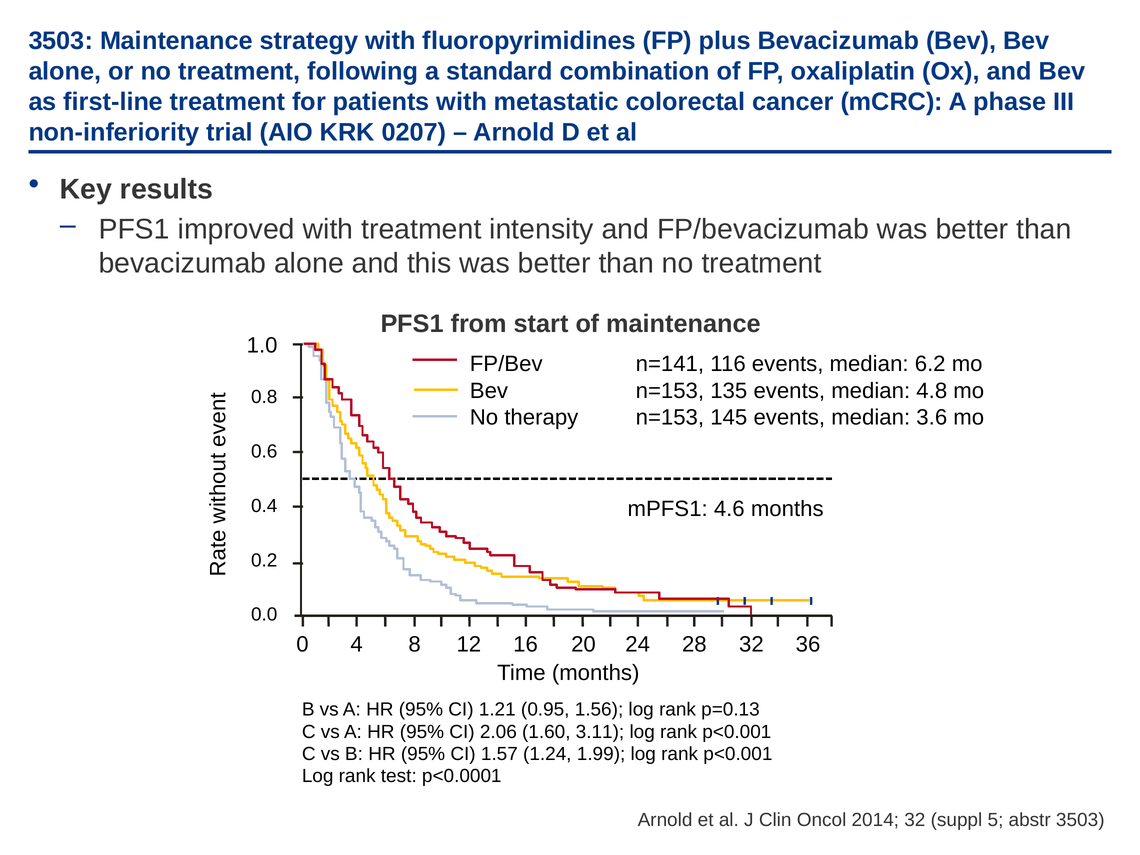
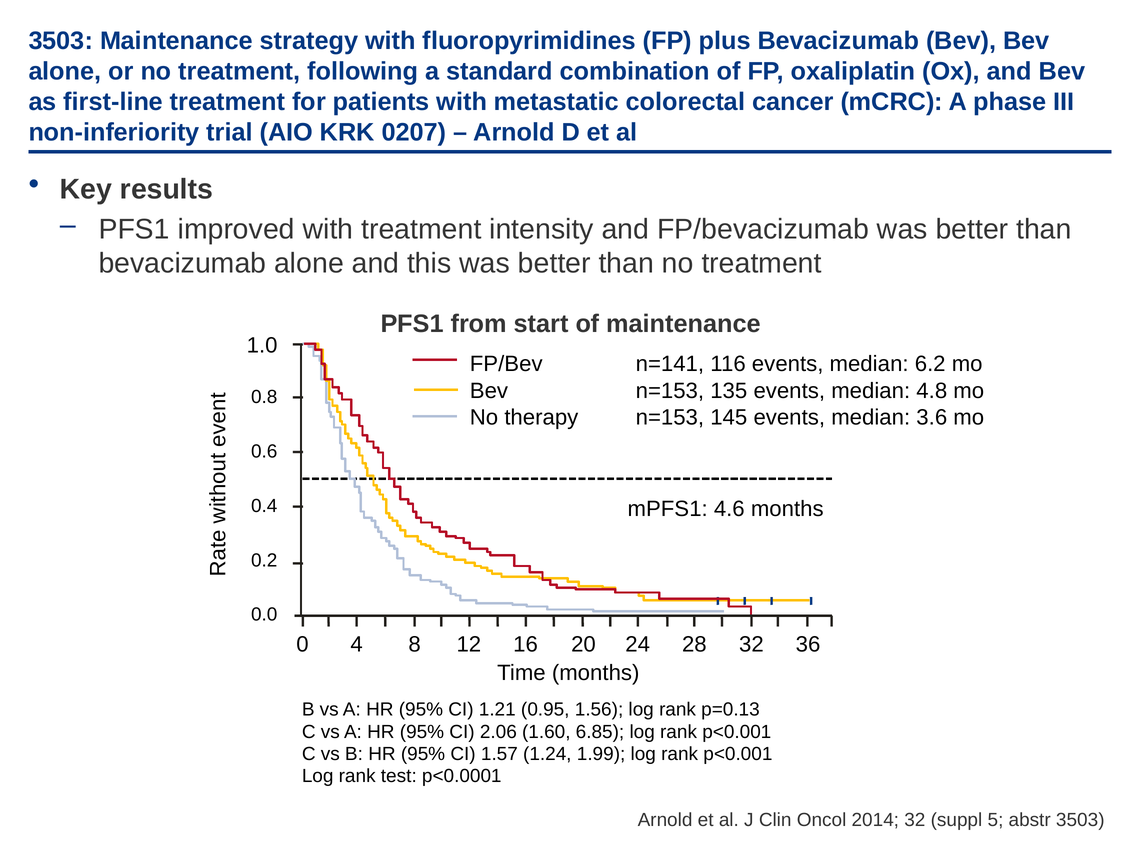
3.11: 3.11 -> 6.85 (600, 732)
